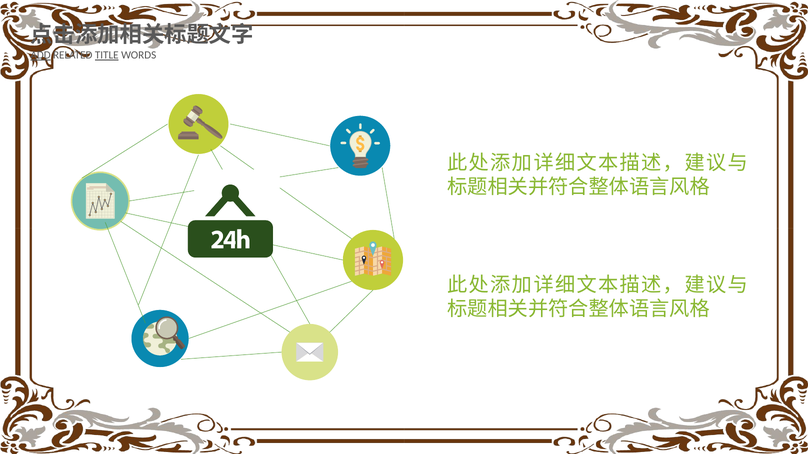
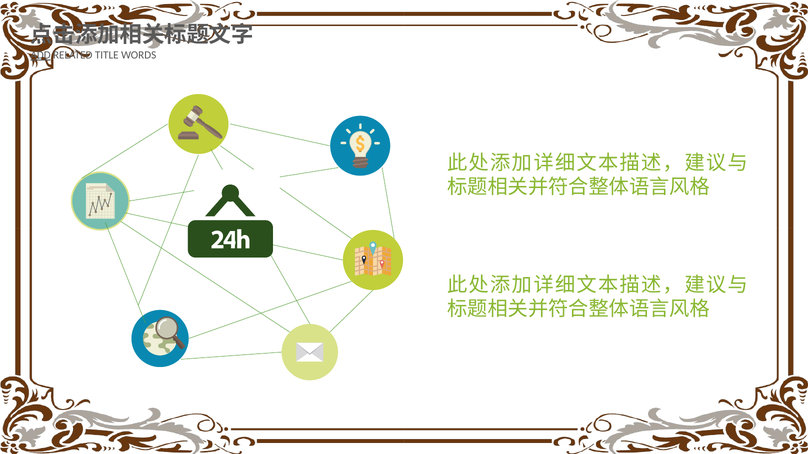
TITLE underline: present -> none (107, 55)
